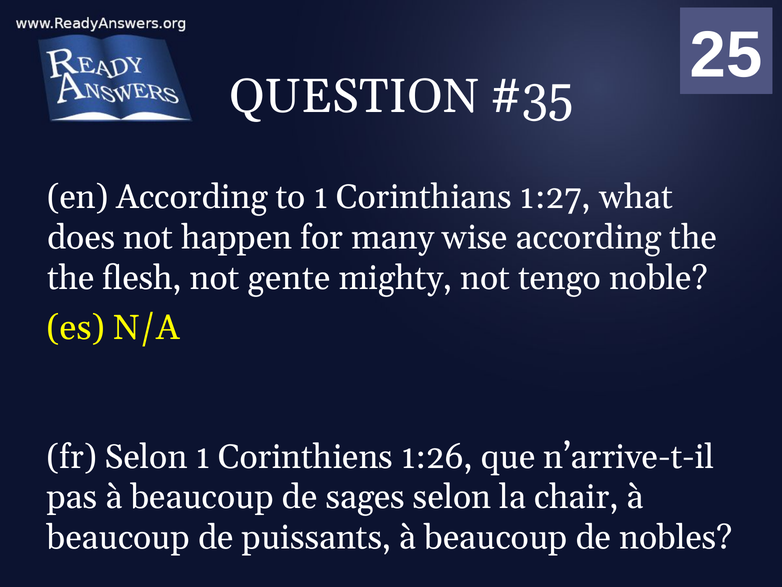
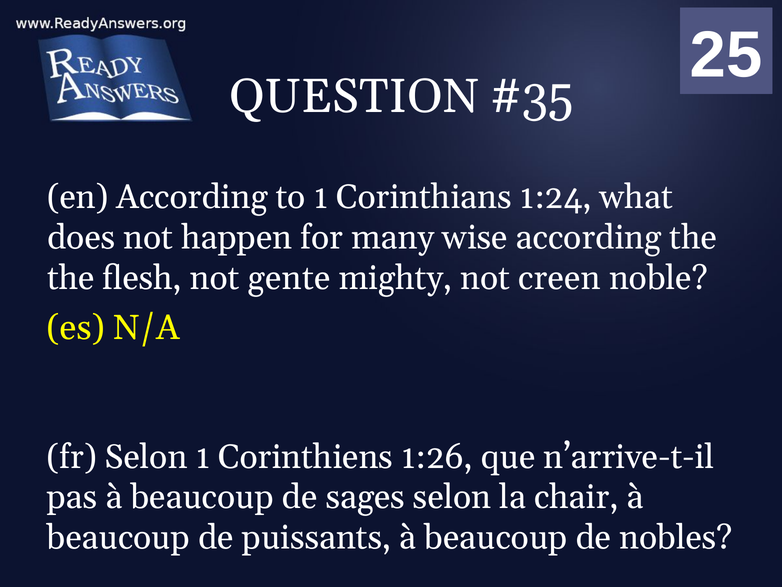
1:27: 1:27 -> 1:24 (556, 197)
tengo: tengo -> creen (559, 278)
